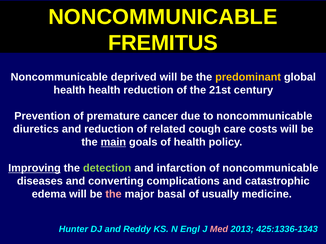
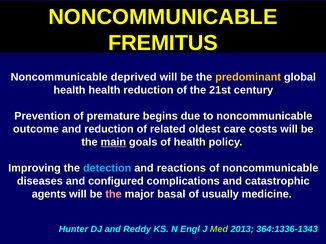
cancer: cancer -> begins (160, 116)
diuretics: diuretics -> outcome (36, 129)
cough: cough -> oldest (205, 129)
Improving underline: present -> none (34, 168)
detection colour: light green -> light blue (107, 168)
infarction: infarction -> reactions (181, 168)
converting: converting -> configured (116, 182)
edema: edema -> agents (49, 195)
Med colour: pink -> light green (219, 230)
425:1336-1343: 425:1336-1343 -> 364:1336-1343 (287, 230)
